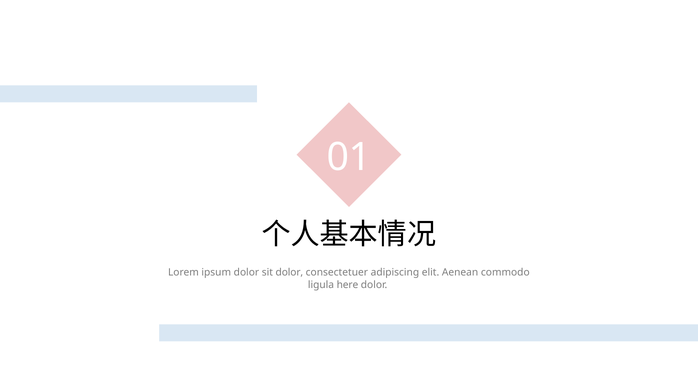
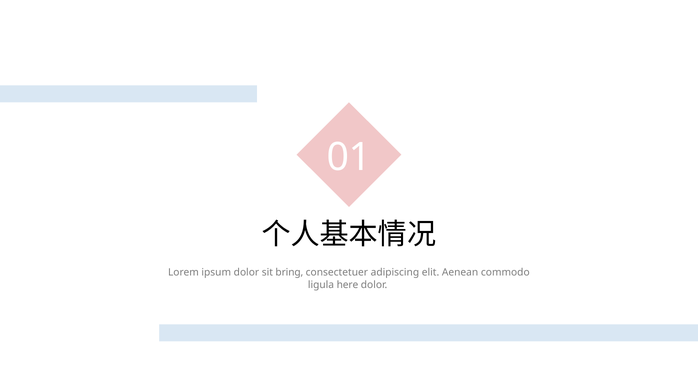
sit dolor: dolor -> bring (289, 273)
